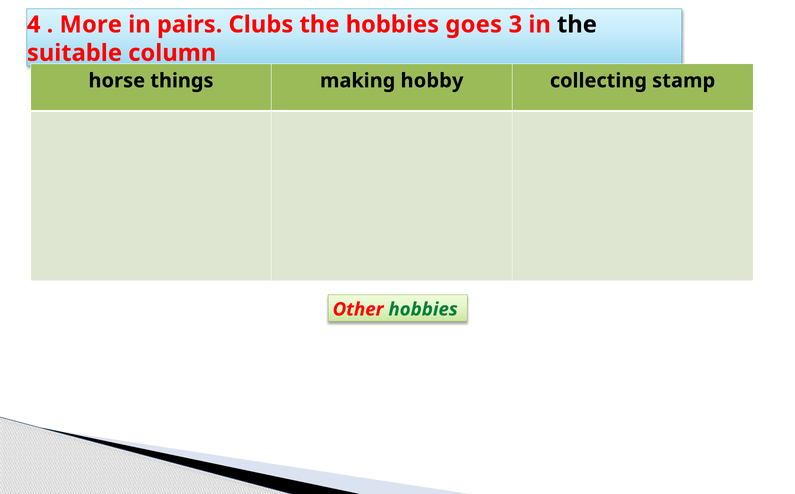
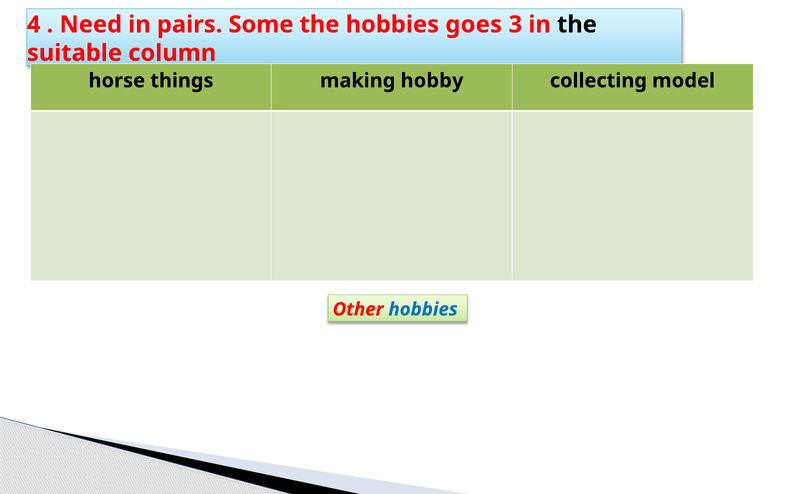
More: More -> Need (91, 25)
Clubs: Clubs -> Some (261, 25)
stamp: stamp -> model (684, 81)
hobbies colour: green -> blue (423, 309)
